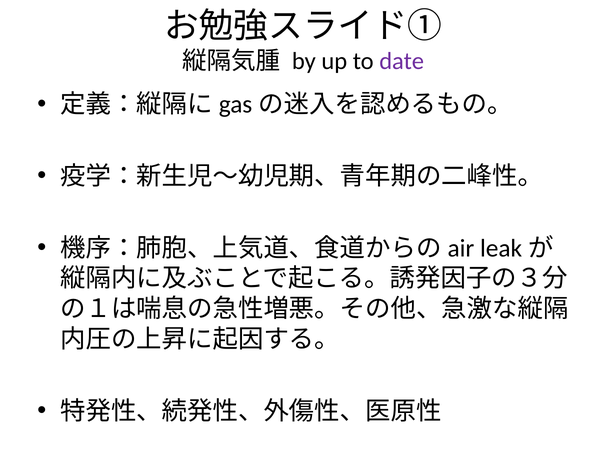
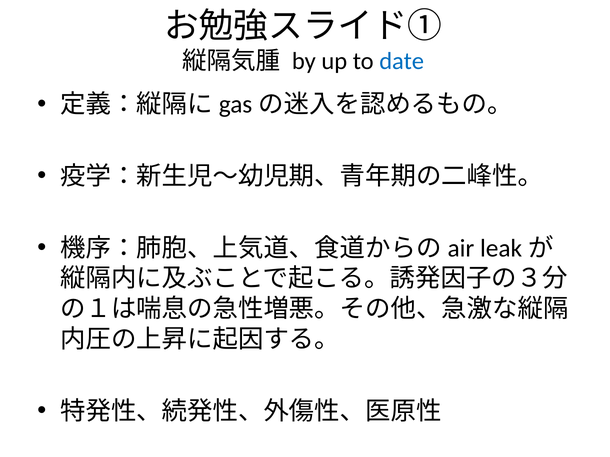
date colour: purple -> blue (402, 61)
